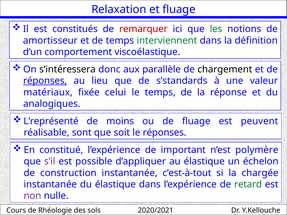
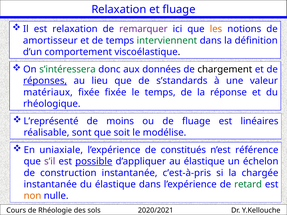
est constitués: constitués -> relaxation (75, 29)
remarquer colour: red -> purple (143, 29)
les colour: green -> orange (216, 29)
s’intéressera colour: black -> green (67, 69)
parallèle: parallèle -> données (162, 69)
fixée celui: celui -> fixée (116, 92)
analogiques: analogiques -> rhéologique (52, 104)
peuvent: peuvent -> linéaires (260, 121)
le réponses: réponses -> modélise (165, 133)
constitué: constitué -> uniaxiale (61, 150)
important: important -> constitués (183, 150)
polymère: polymère -> référence (257, 150)
possible underline: none -> present (94, 162)
c’est-à-tout: c’est-à-tout -> c’est-à-pris (187, 173)
non colour: purple -> orange (32, 196)
